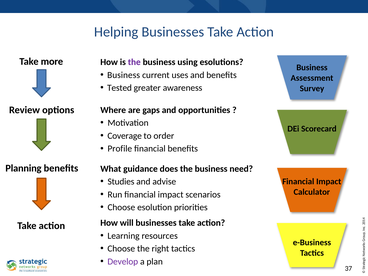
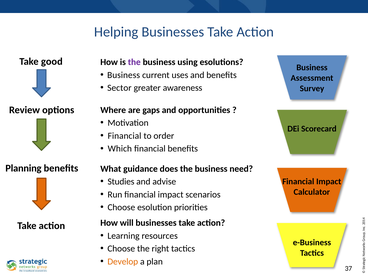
more: more -> good (52, 61)
Tested: Tested -> Sector (119, 88)
Coverage: Coverage -> Financial (125, 136)
Profile: Profile -> Which (120, 149)
Develop colour: purple -> orange (123, 262)
